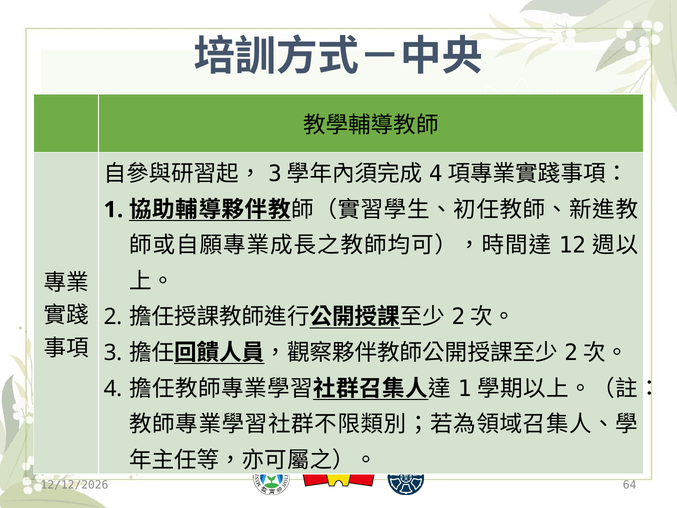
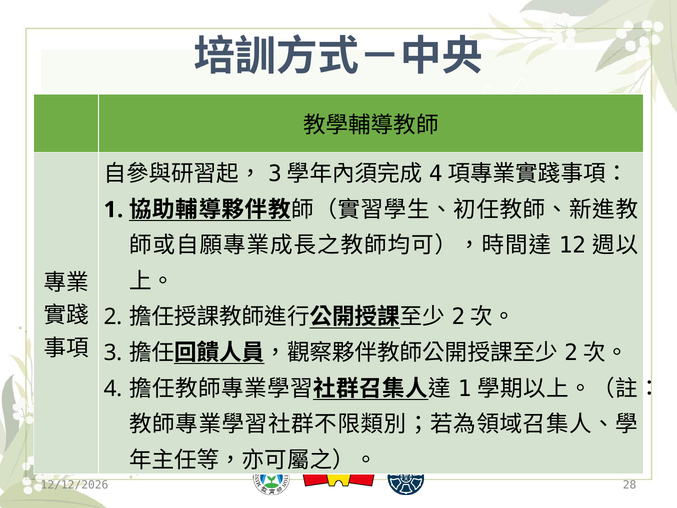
64: 64 -> 28 (630, 485)
